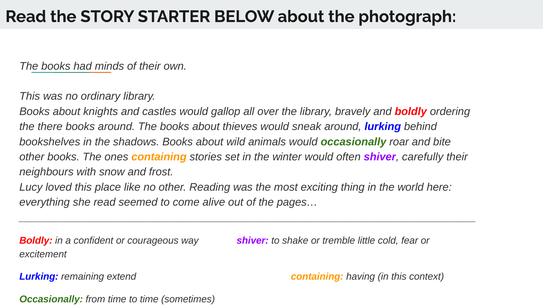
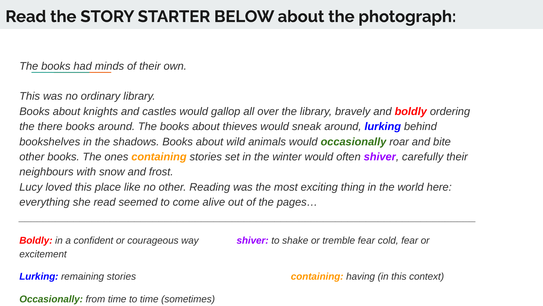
tremble little: little -> fear (366, 240)
remaining extend: extend -> stories (121, 276)
